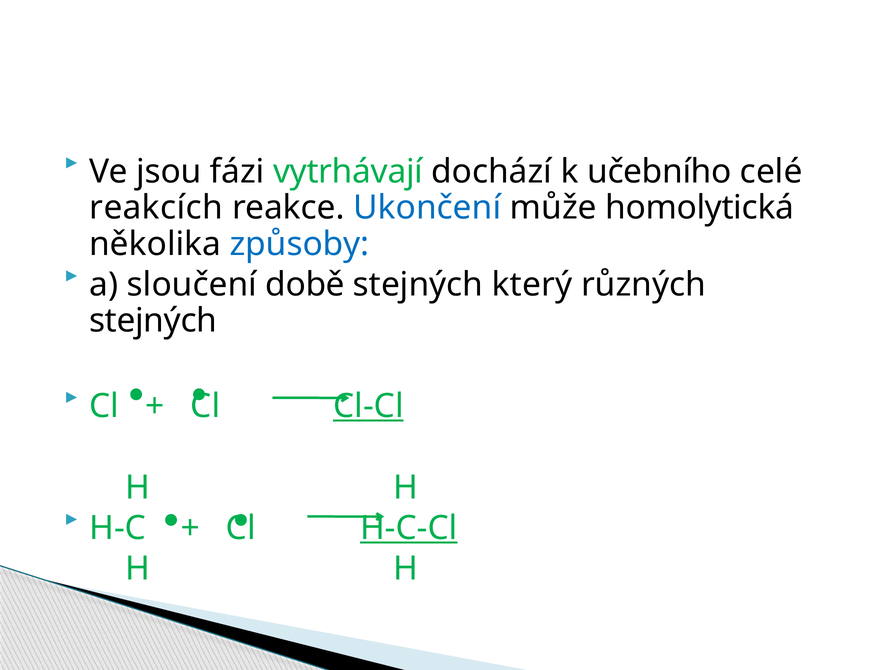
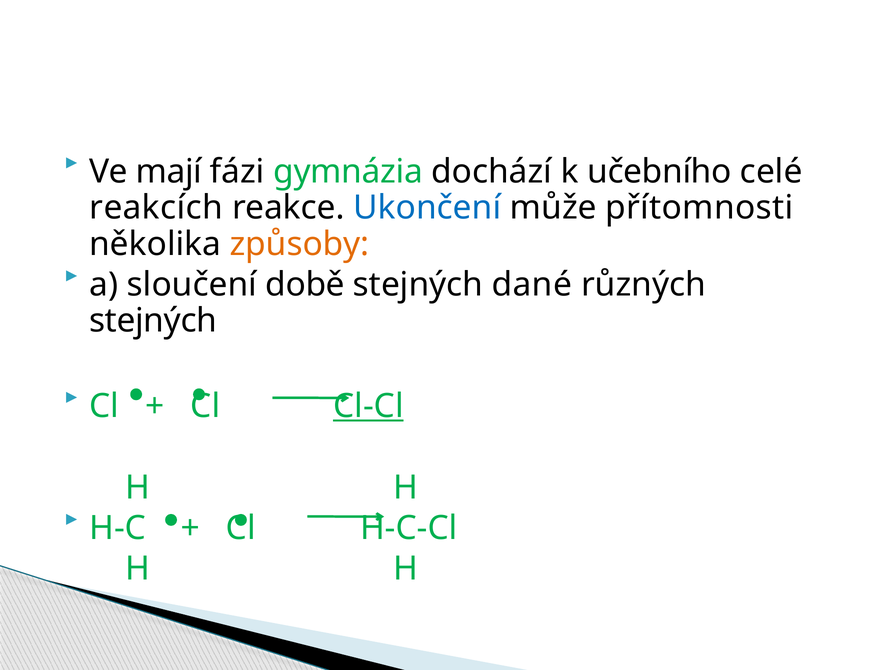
jsou: jsou -> mají (169, 172)
vytrhávají: vytrhávají -> gymnázia (348, 172)
homolytická: homolytická -> přítomnosti (699, 208)
způsoby colour: blue -> orange (299, 244)
který: který -> dané (532, 285)
H-C-Cl underline: present -> none (409, 529)
